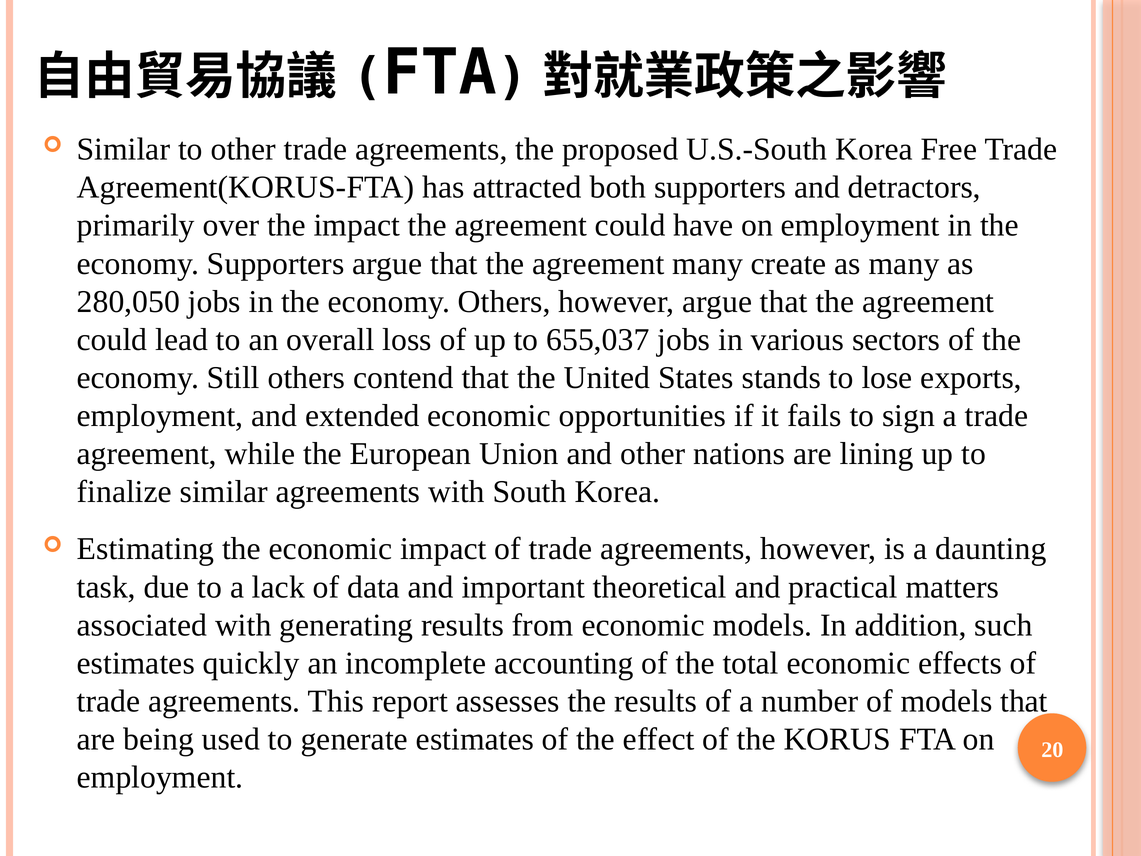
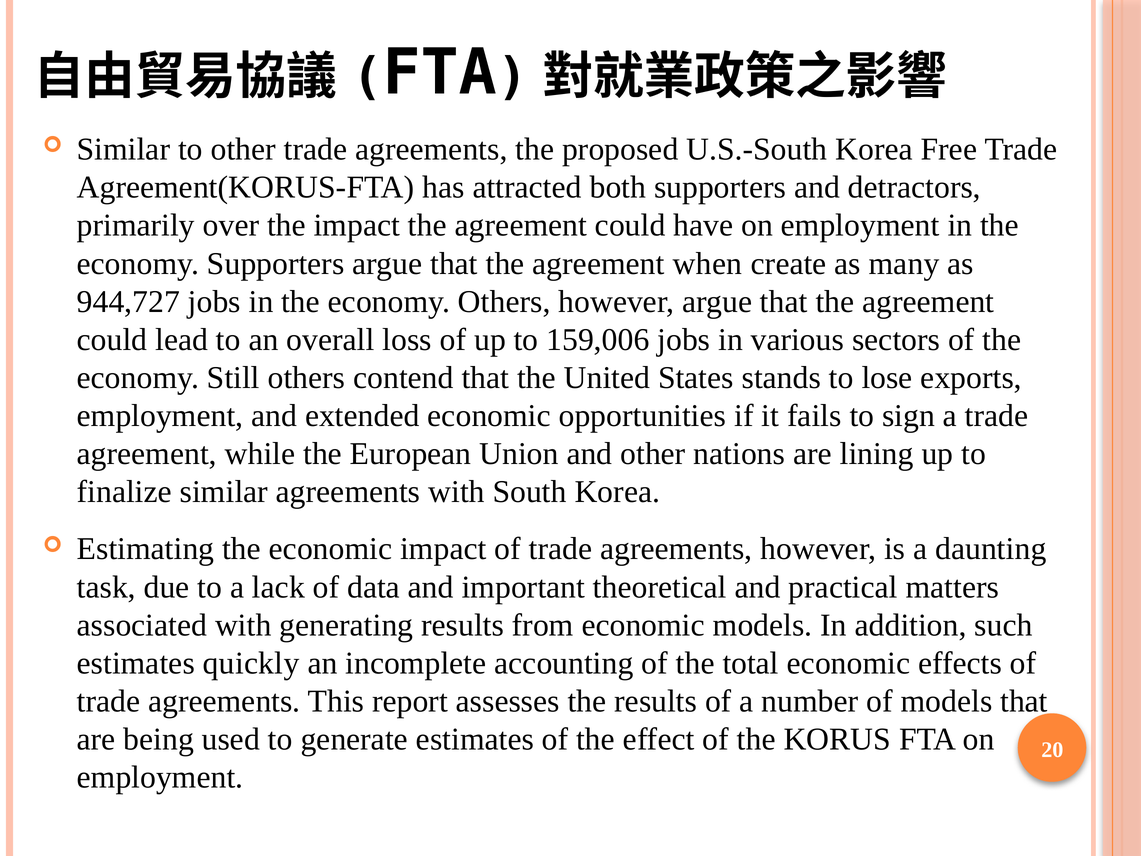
agreement many: many -> when (707, 263)
280,050: 280,050 -> 944,727 (128, 302)
655,037: 655,037 -> 159,006 (598, 340)
